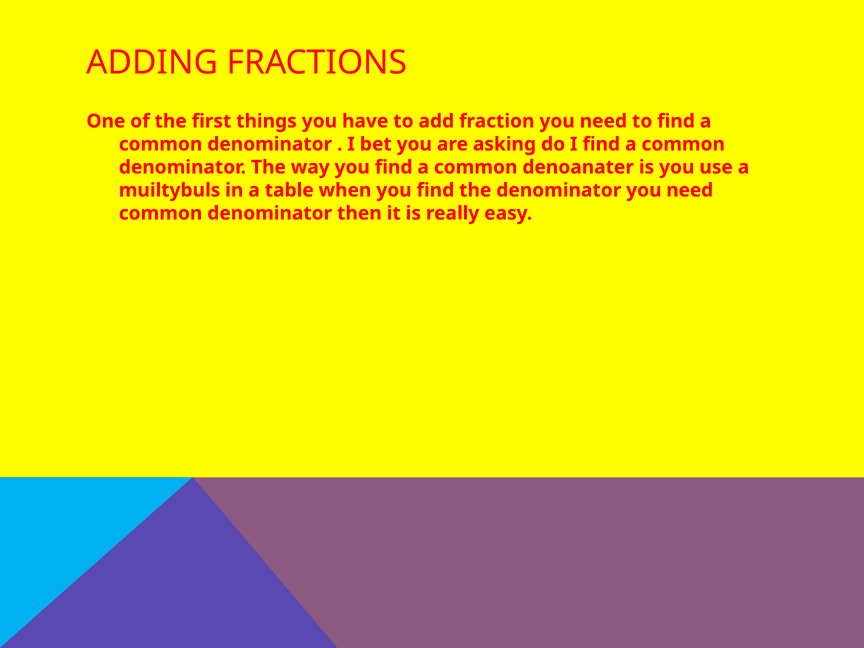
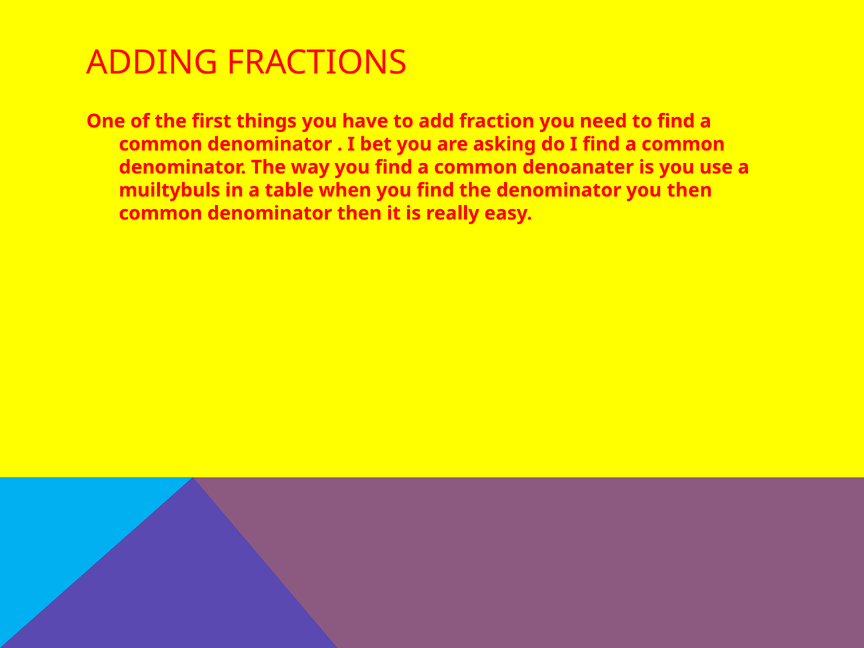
denominator you need: need -> then (690, 190)
